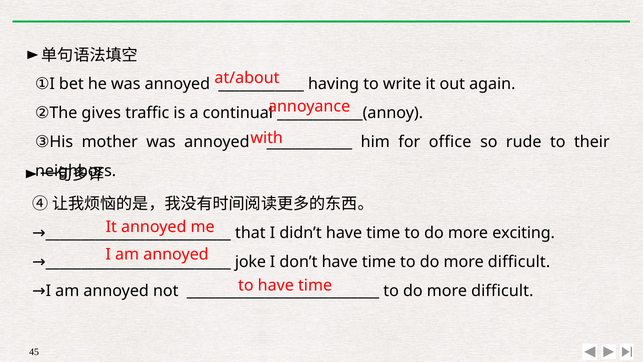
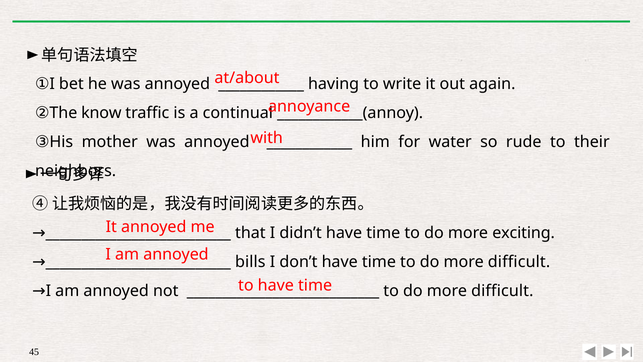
gives: gives -> know (101, 113)
office: office -> water (450, 142)
joke: joke -> bills (250, 262)
